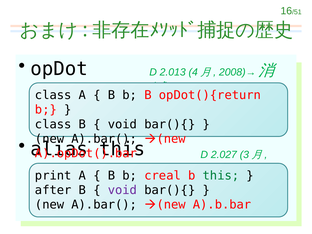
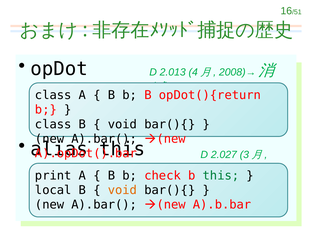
creal: creal -> check (163, 176)
after: after -> local (53, 190)
void colour: purple -> orange (122, 190)
